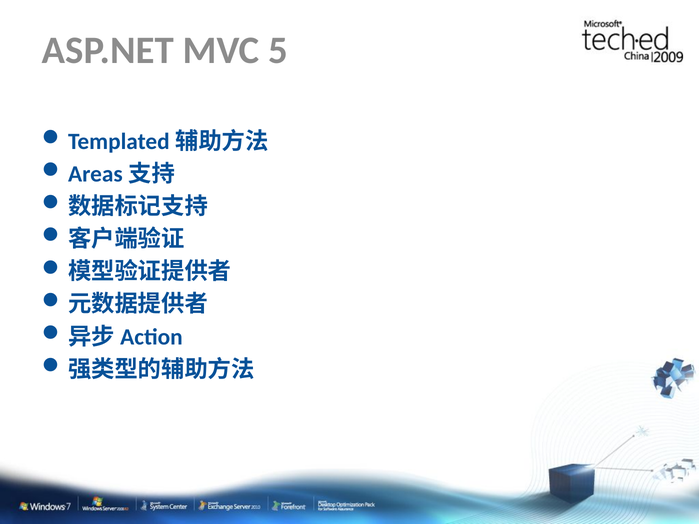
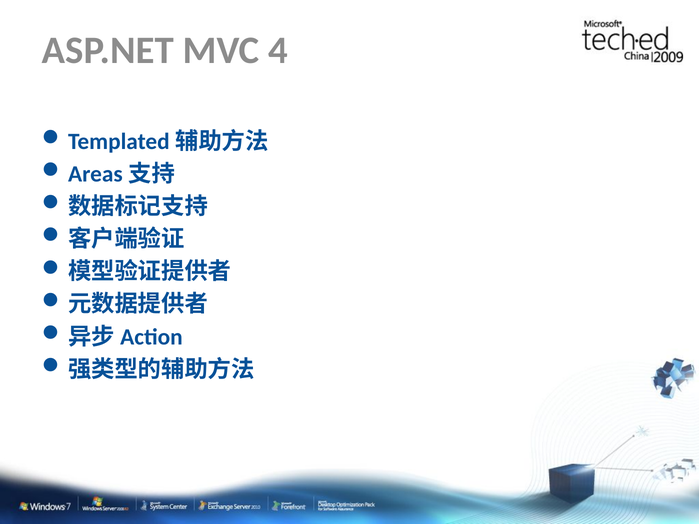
5: 5 -> 4 (278, 50)
